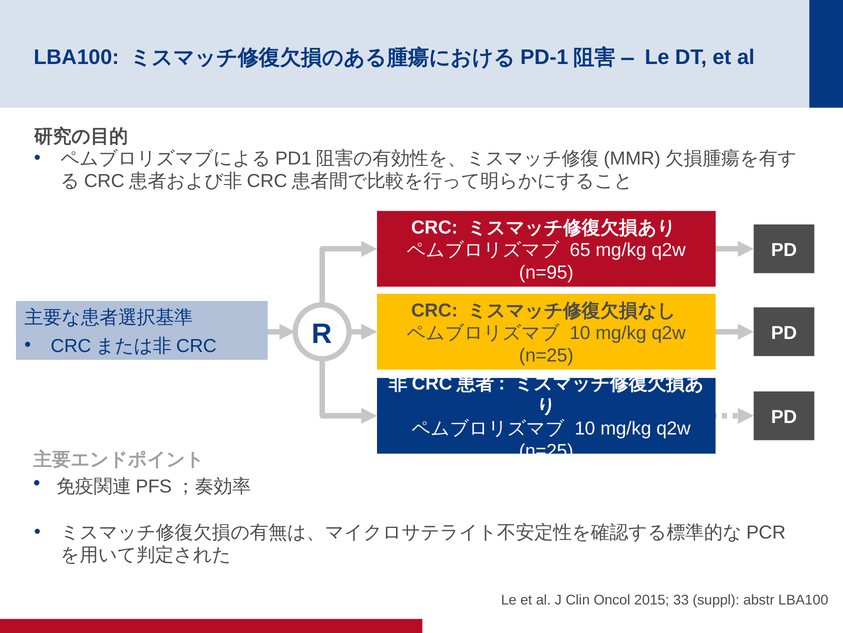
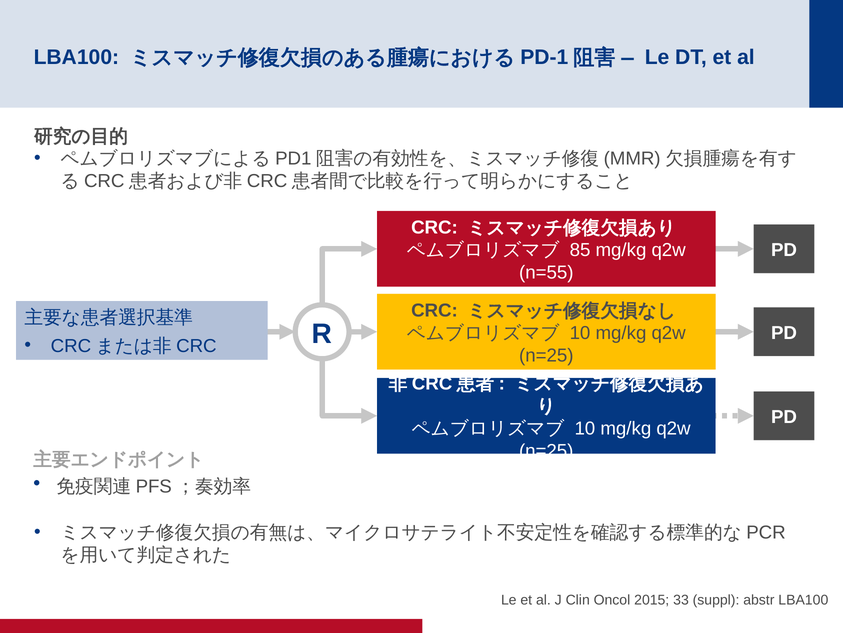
65: 65 -> 85 (580, 250)
n=95: n=95 -> n=55 (546, 272)
